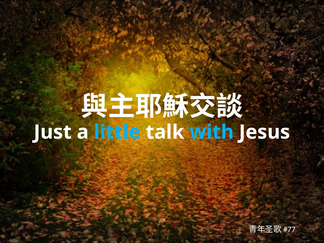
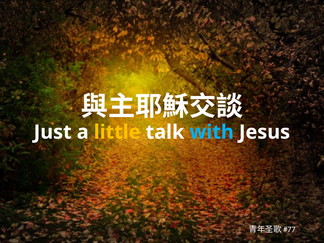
little colour: light blue -> yellow (117, 132)
